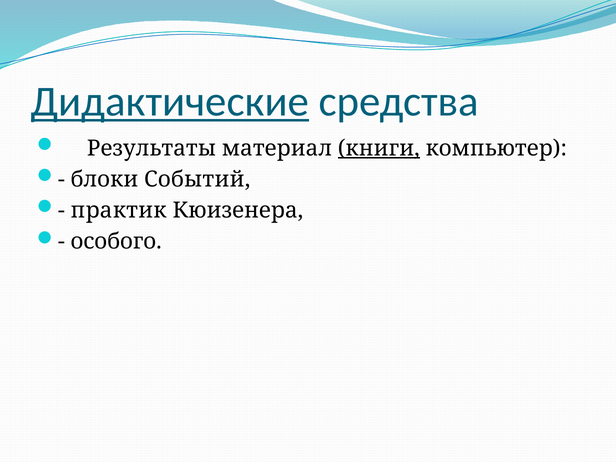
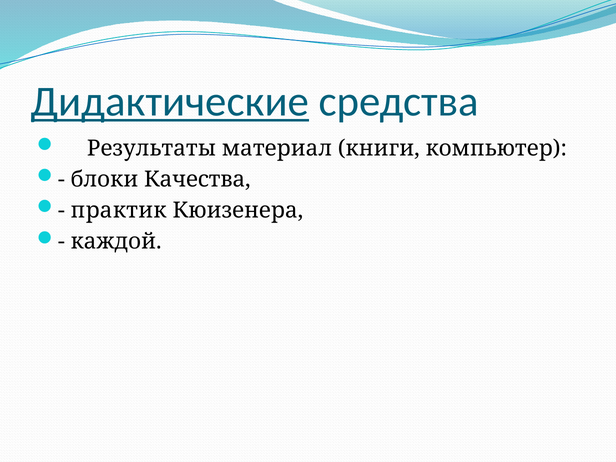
книги underline: present -> none (379, 148)
Событий: Событий -> Качества (197, 179)
особого: особого -> каждой (116, 242)
